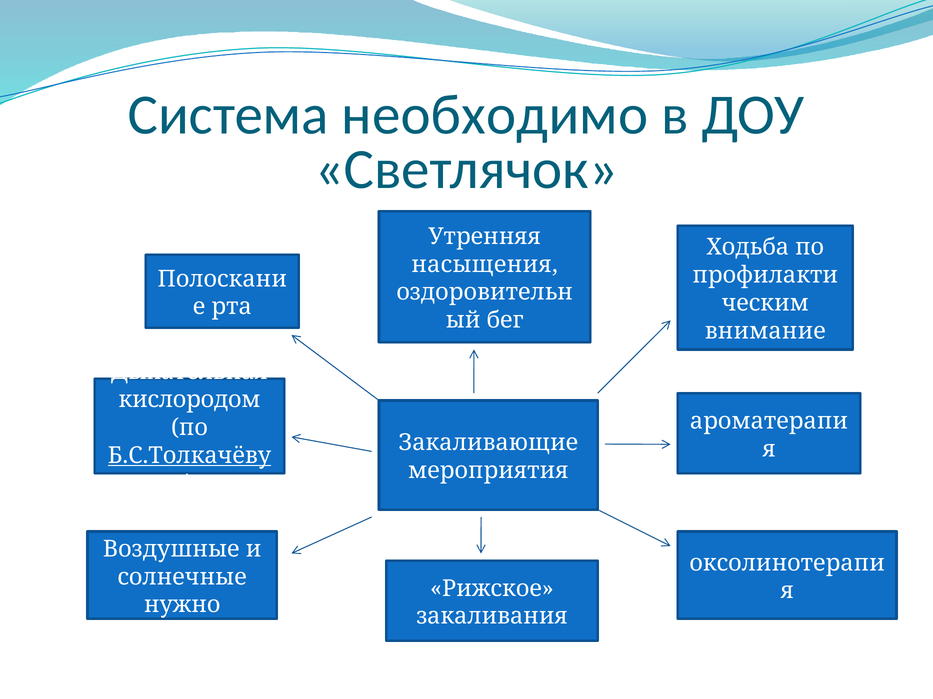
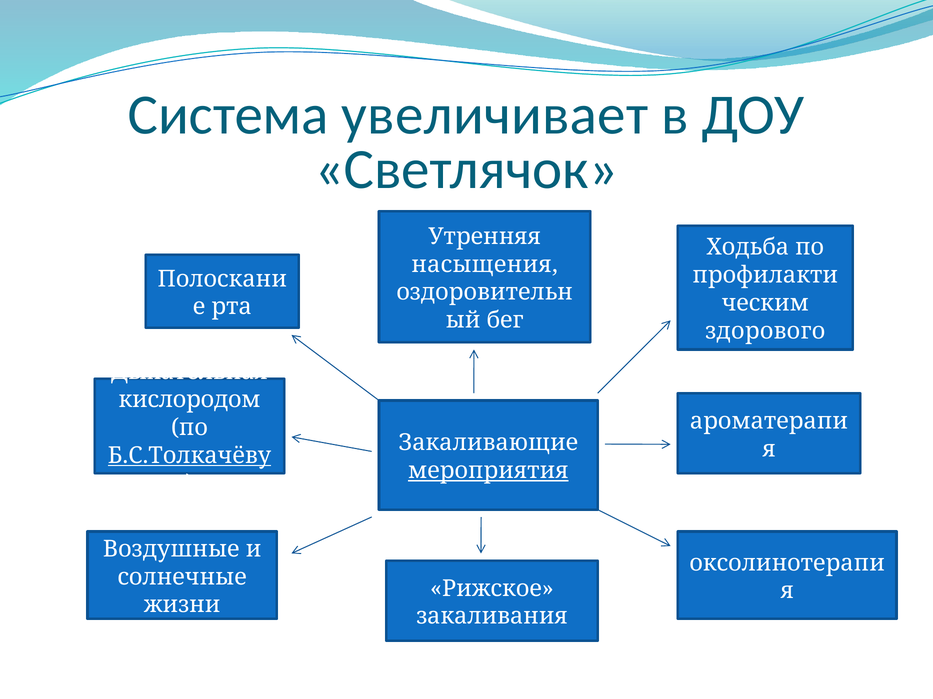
необходимо: необходимо -> увеличивает (495, 115)
внимание: внимание -> здорового (765, 332)
мероприятия underline: none -> present (488, 471)
нужно: нужно -> жизни (182, 605)
